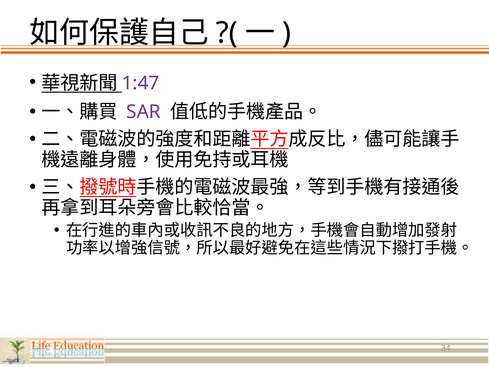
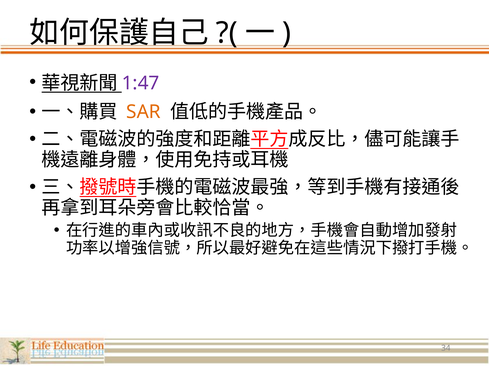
SAR colour: purple -> orange (144, 112)
